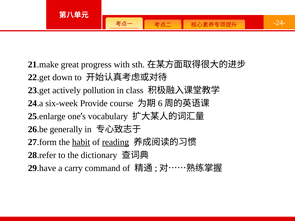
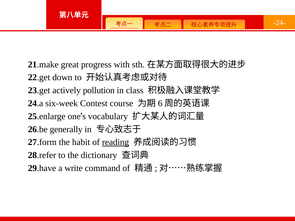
Provide: Provide -> Contest (94, 103)
habit underline: present -> none (81, 142)
carry: carry -> write (74, 168)
